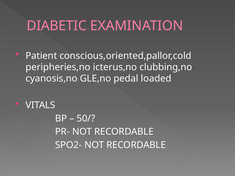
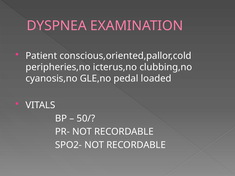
DIABETIC: DIABETIC -> DYSPNEA (57, 26)
